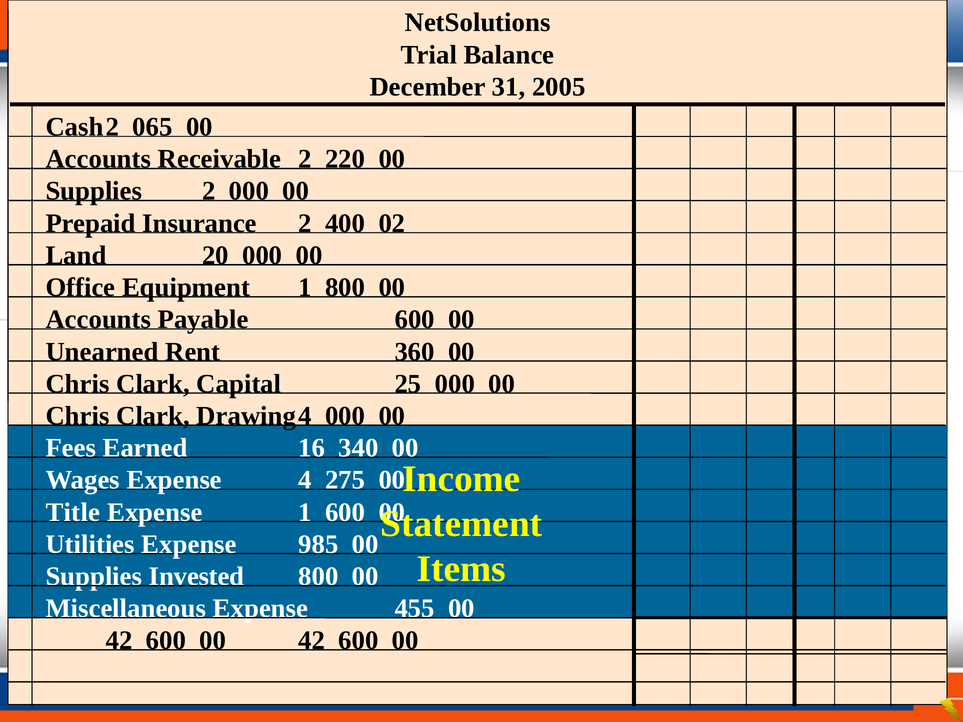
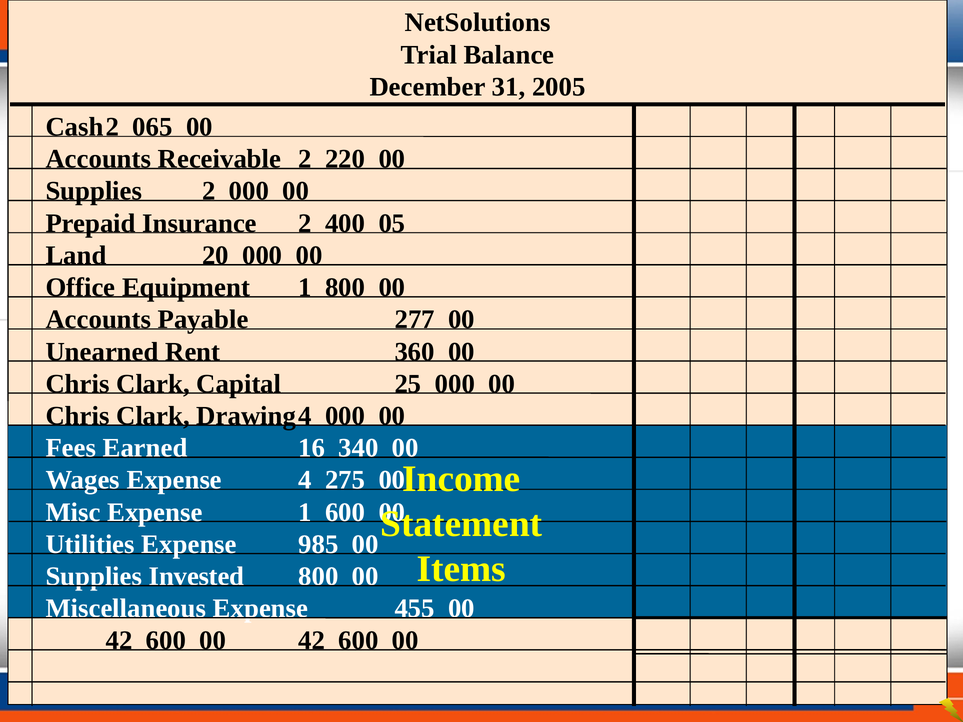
02: 02 -> 05 (392, 223)
Payable 600: 600 -> 277 (415, 320)
Title: Title -> Misc (73, 512)
